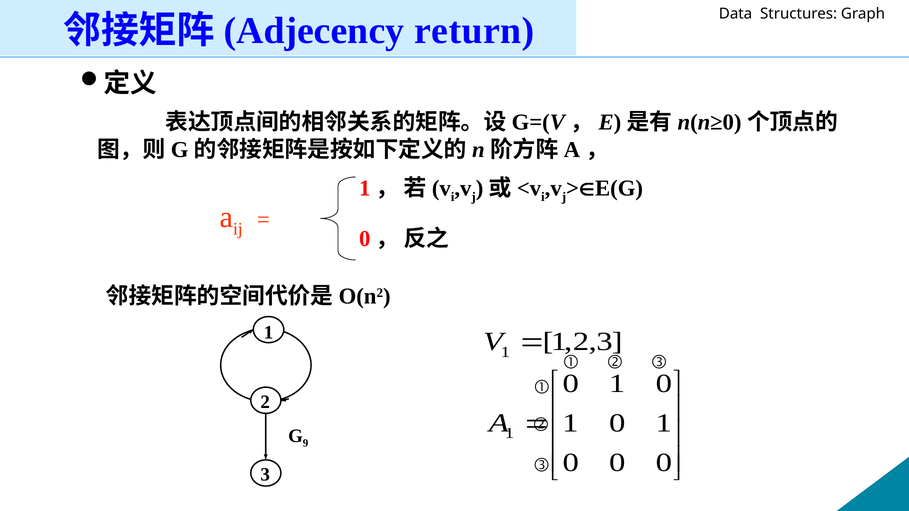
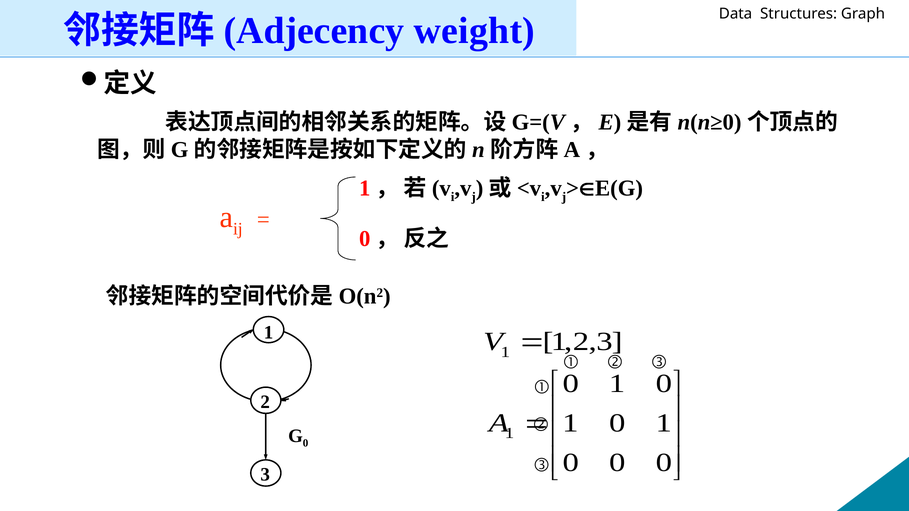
return: return -> weight (474, 31)
9: 9 -> 0 (306, 443)
